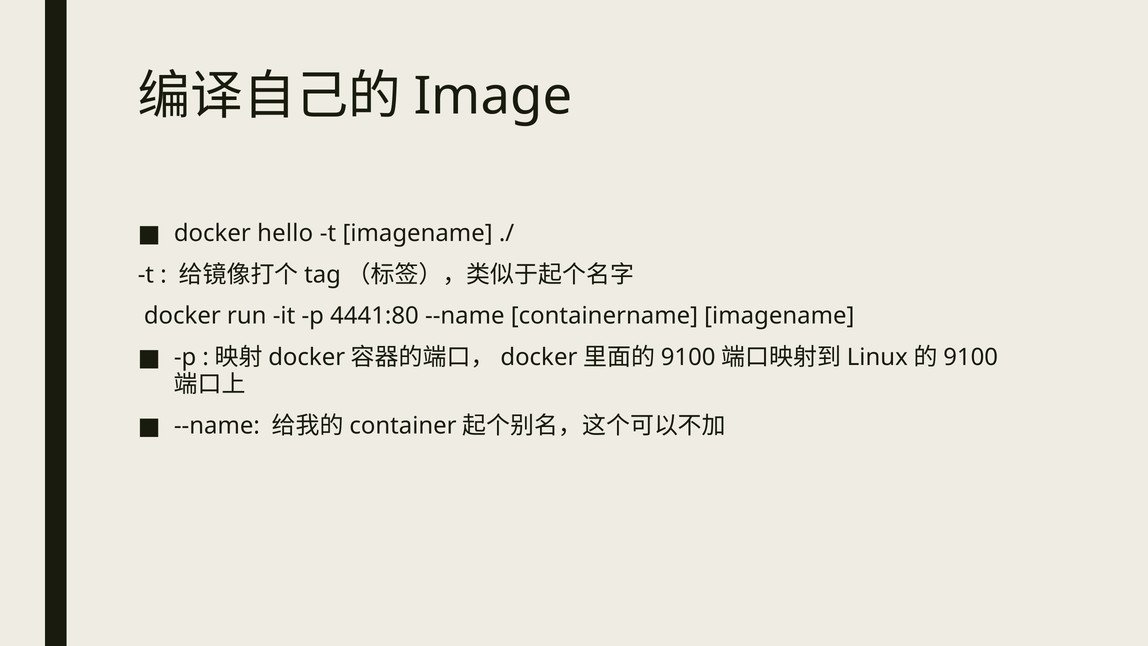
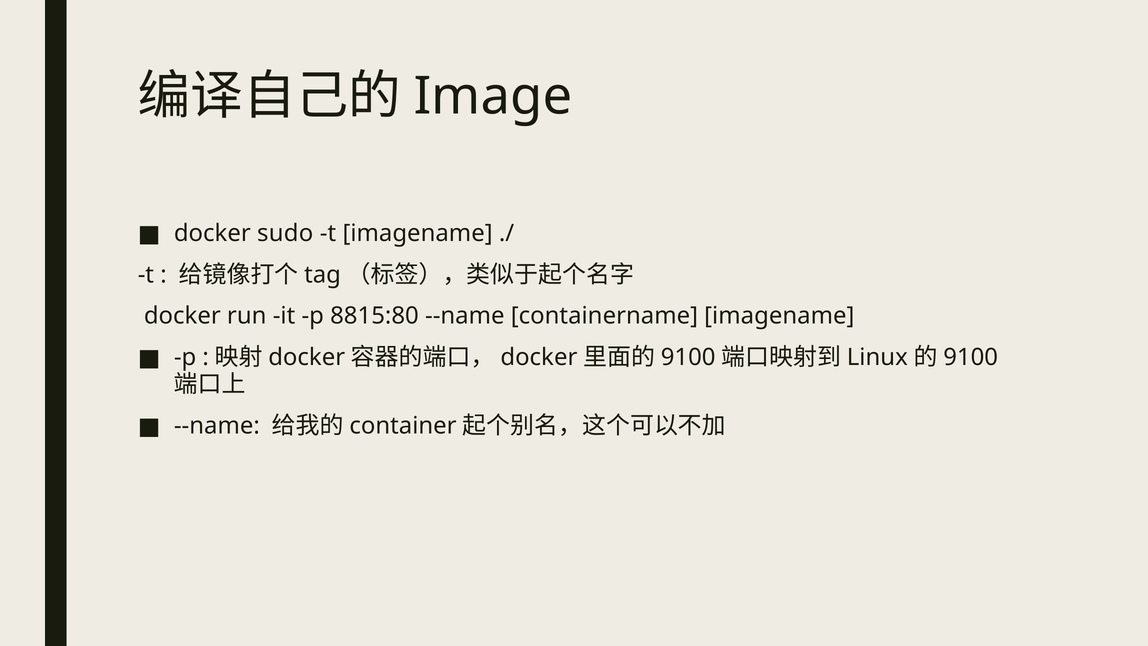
hello: hello -> sudo (285, 233)
4441:80: 4441:80 -> 8815:80 (374, 316)
